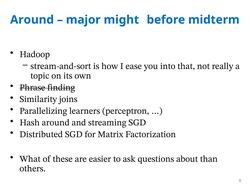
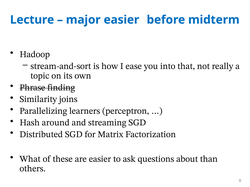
Around: Around -> Lecture (32, 20)
major might: might -> easier (121, 20)
